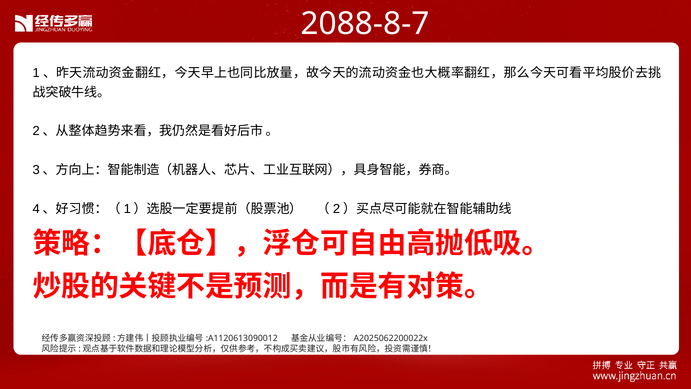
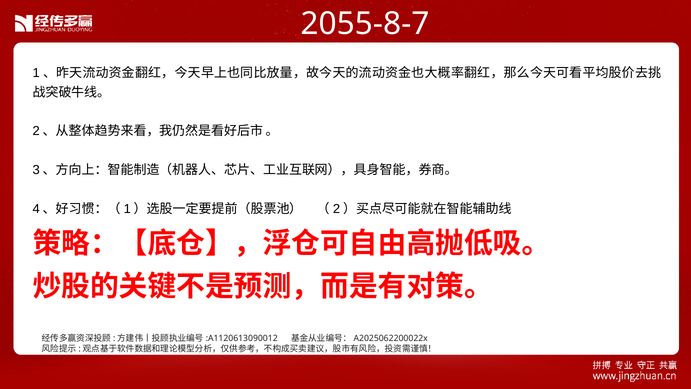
2088-8-7: 2088-8-7 -> 2055-8-7 (365, 24)
